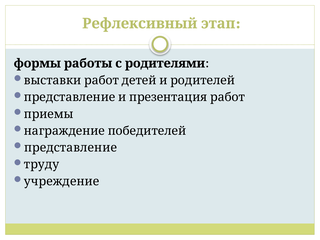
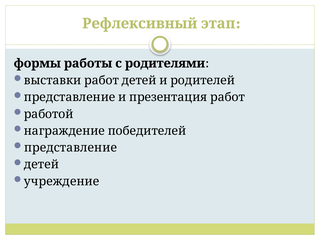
приемы: приемы -> работой (49, 114)
труду: труду -> детей (41, 165)
